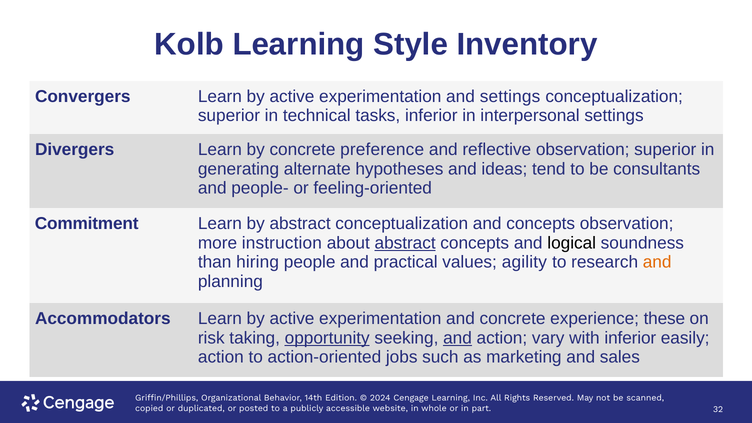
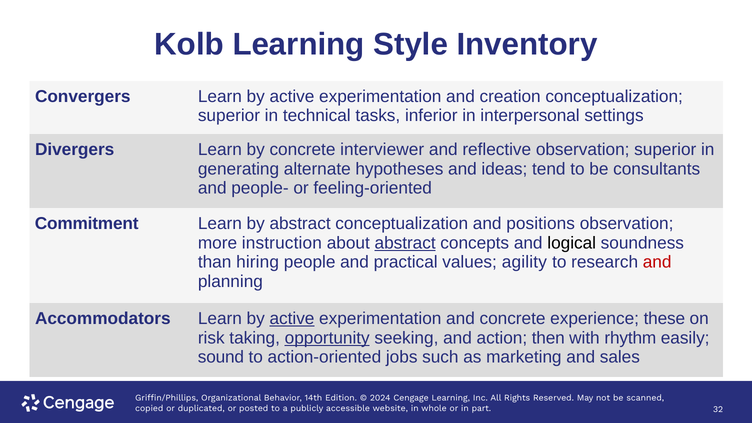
and settings: settings -> creation (510, 96)
preference: preference -> interviewer (382, 150)
and concepts: concepts -> positions (541, 224)
and colour: orange -> red (657, 262)
active underline: none -> present (292, 319)
and underline: present -> none (458, 338)
vary: vary -> then (548, 338)
with inferior: inferior -> rhythm (630, 338)
action: action -> sound (221, 357)
